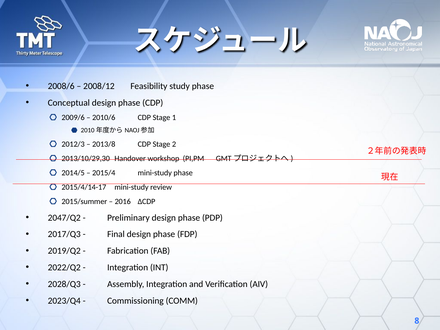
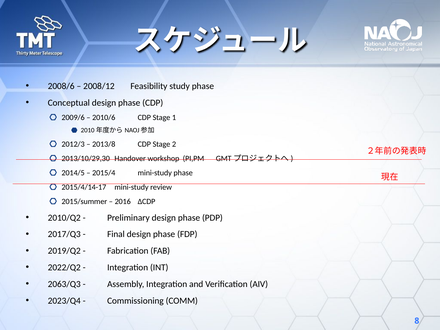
2047/Q2: 2047/Q2 -> 2010/Q2 (64, 218)
2028/Q3: 2028/Q3 -> 2063/Q3 (64, 284)
